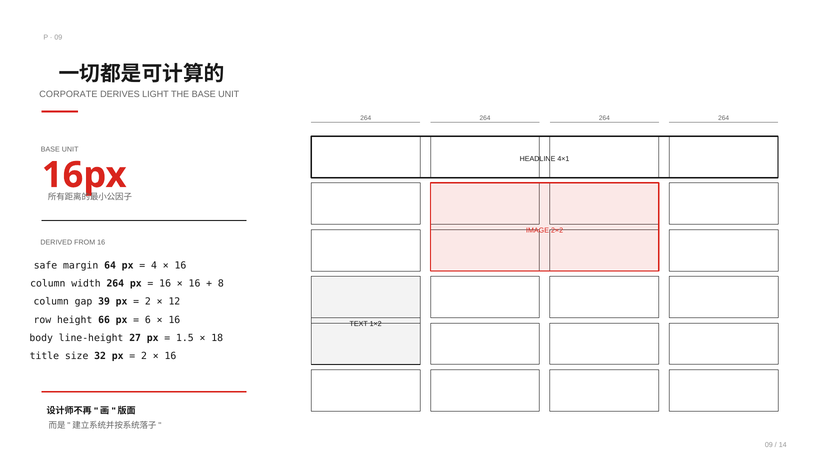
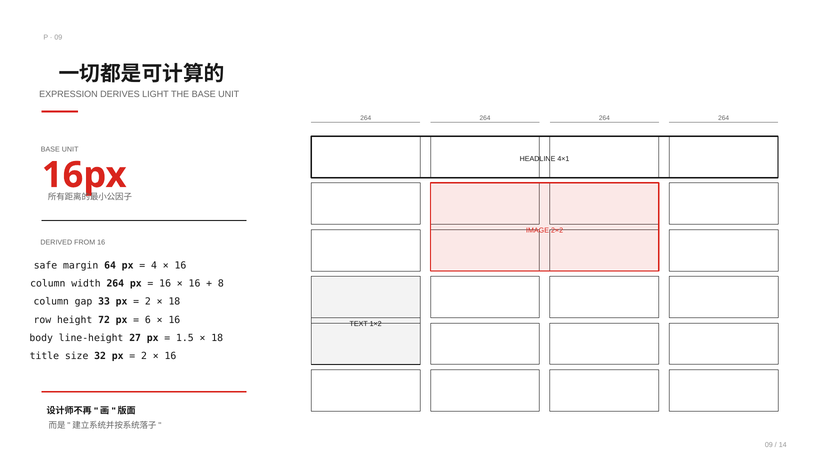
CORPORATE: CORPORATE -> EXPRESSION (68, 94)
39: 39 -> 33 (104, 302)
12: 12 -> 18 (174, 302)
66: 66 -> 72 (104, 320)
